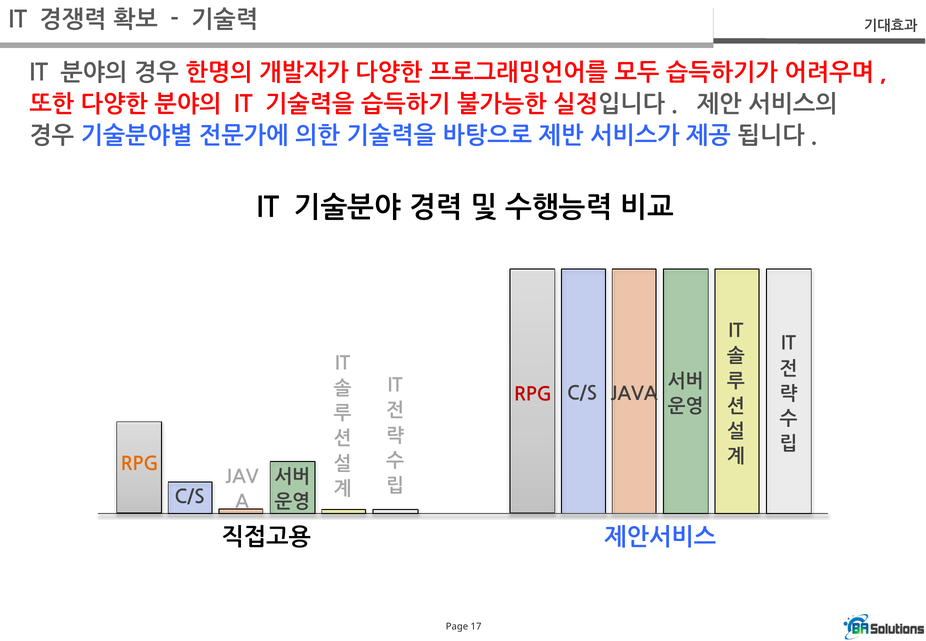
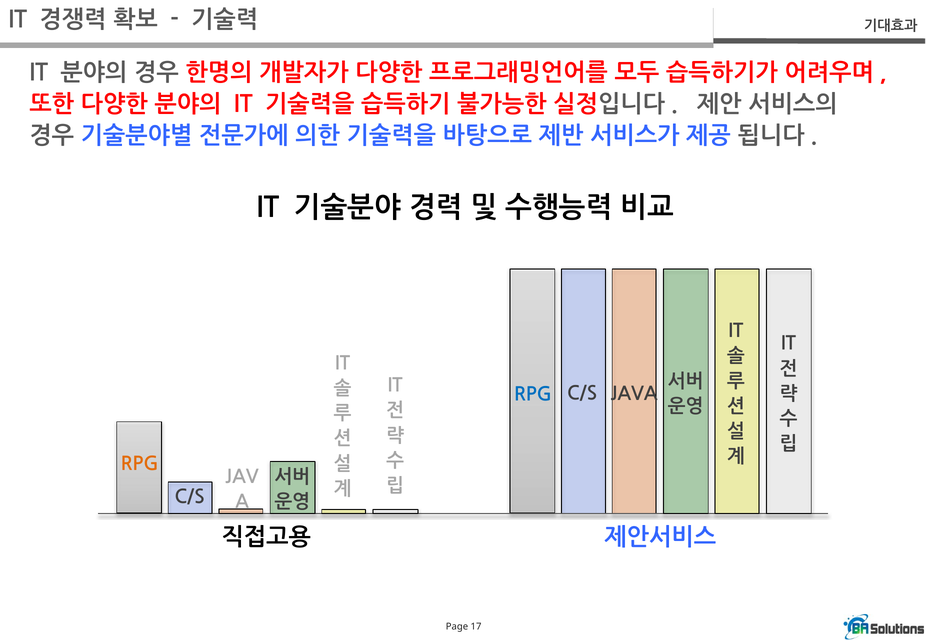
RPG colour: red -> blue (533, 395)
